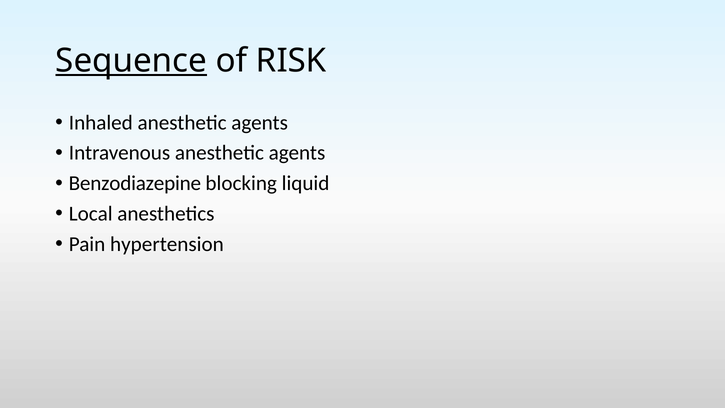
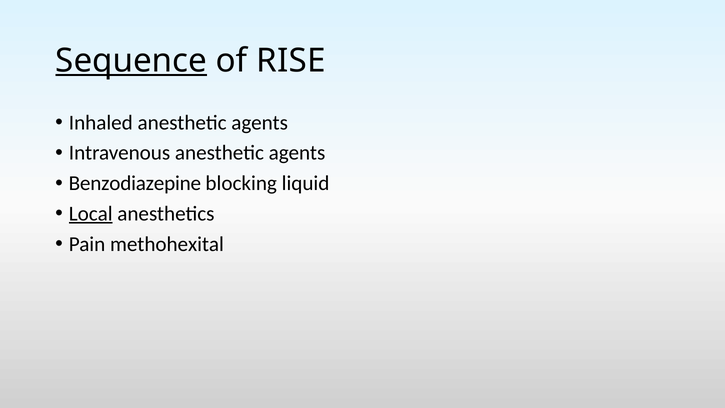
RISK: RISK -> RISE (291, 61)
Local underline: none -> present (91, 214)
hypertension: hypertension -> methohexital (167, 244)
